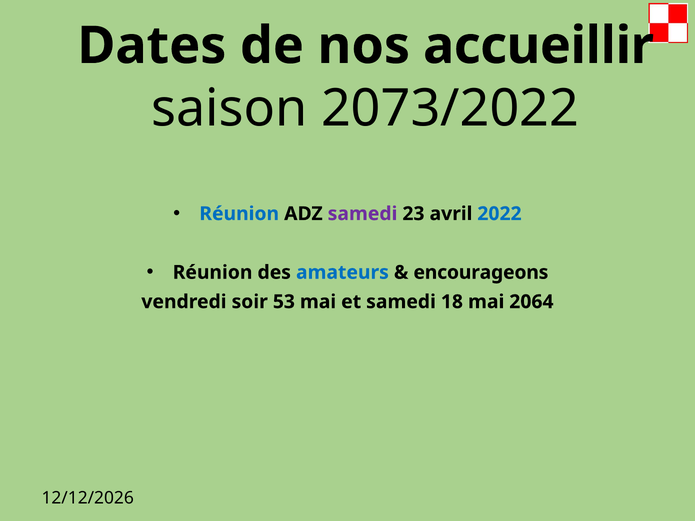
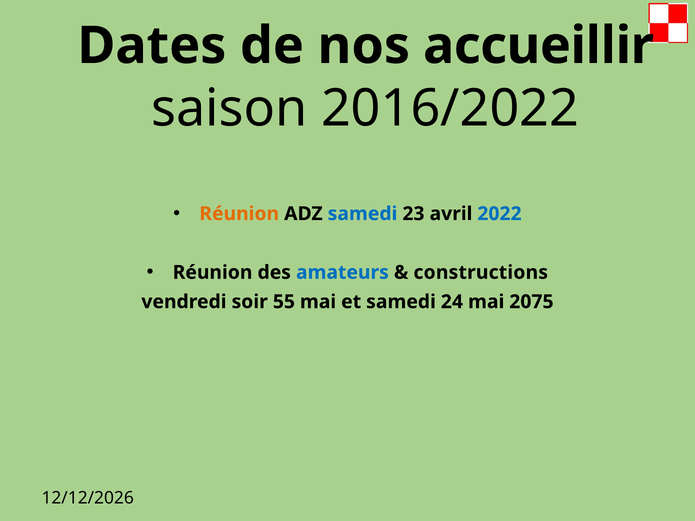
2073/2022: 2073/2022 -> 2016/2022 (450, 108)
Réunion colour: blue -> orange (239, 214)
samedi colour: purple -> blue (363, 214)
encourageons: encourageons -> constructions (481, 273)
53: 53 -> 55 (284, 302)
18: 18 -> 24 (452, 302)
2064: 2064 -> 2075 (531, 302)
